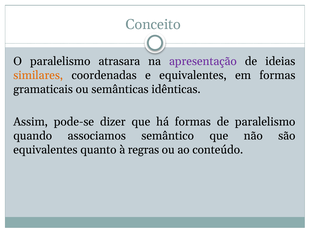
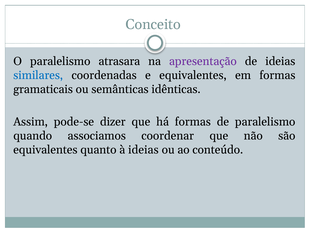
similares colour: orange -> blue (38, 75)
semântico: semântico -> coordenar (168, 136)
à regras: regras -> ideias (143, 150)
